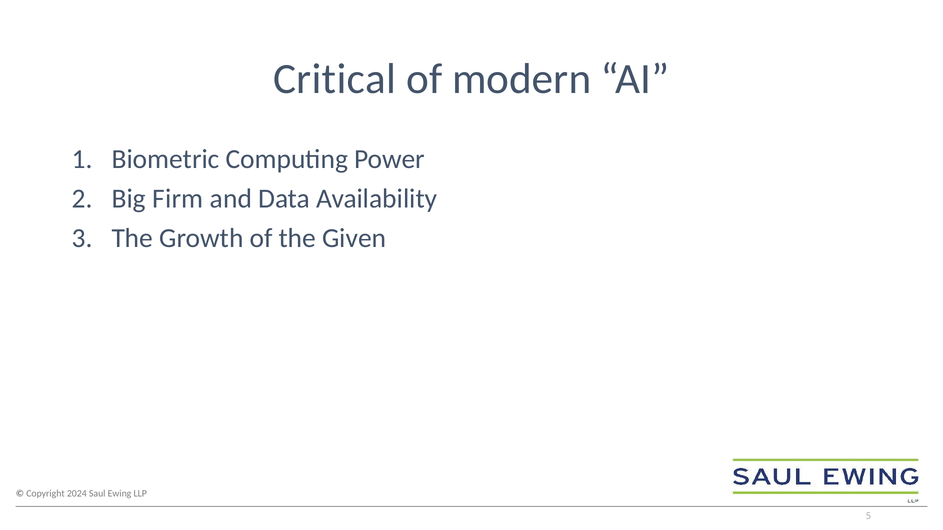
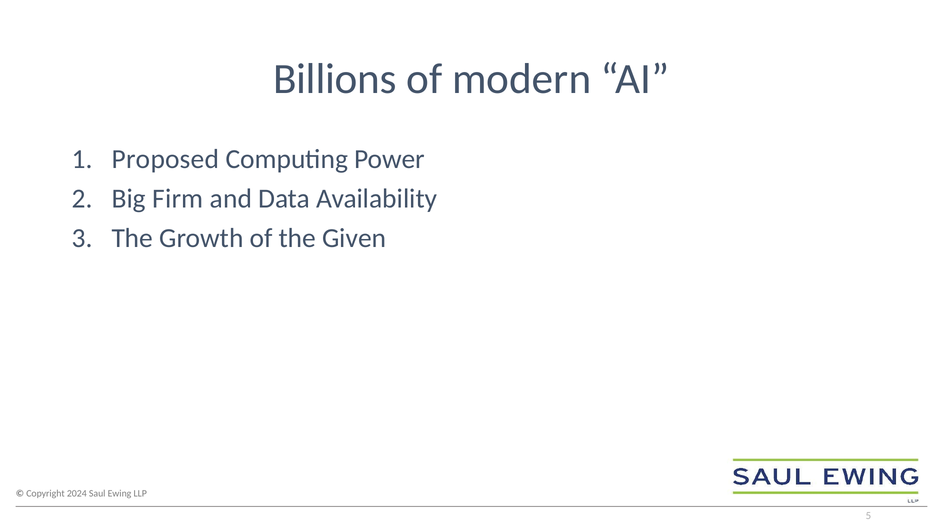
Critical: Critical -> Billions (335, 79)
Biometric: Biometric -> Proposed (165, 159)
